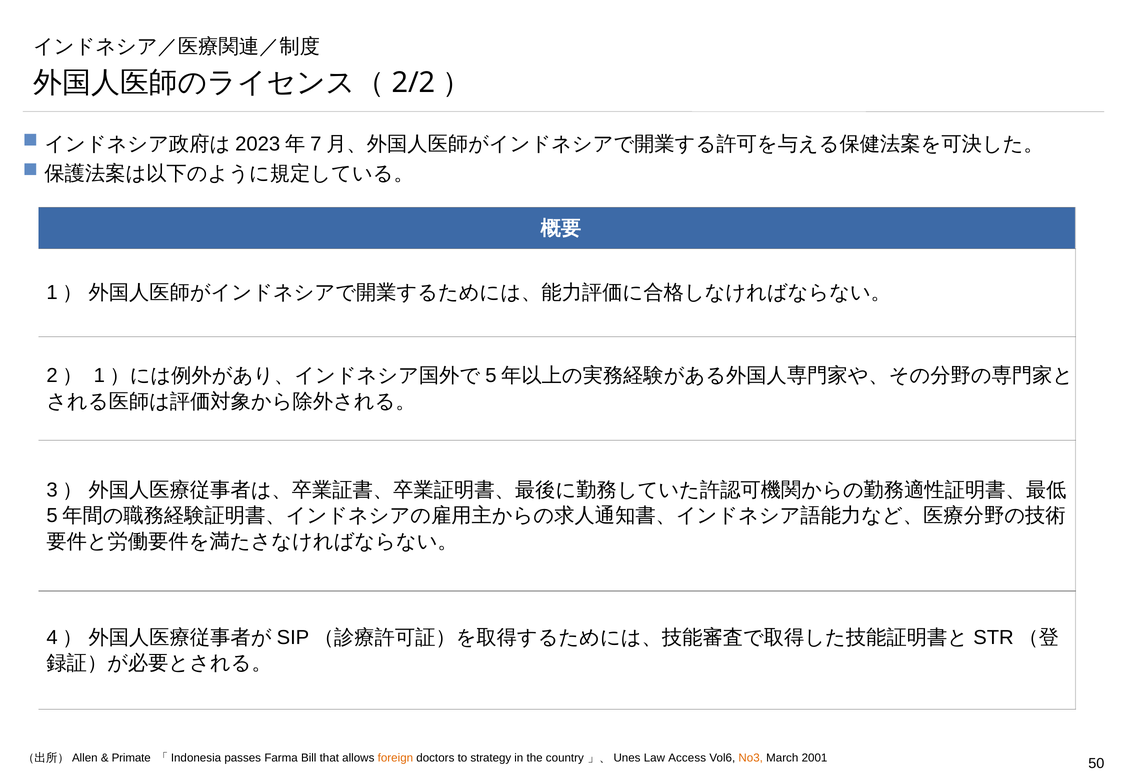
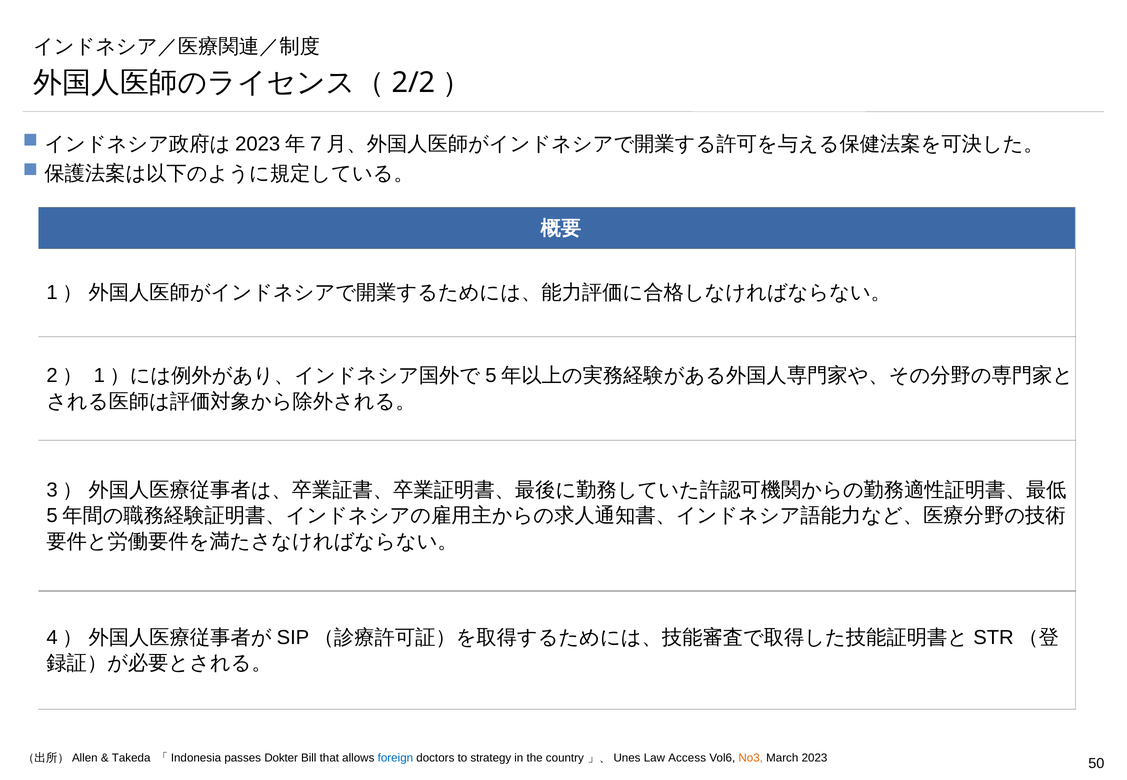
Primate: Primate -> Takeda (131, 758)
Farma: Farma -> Dokter (281, 758)
foreign colour: orange -> blue (395, 758)
2001: 2001 -> 2023 (815, 758)
